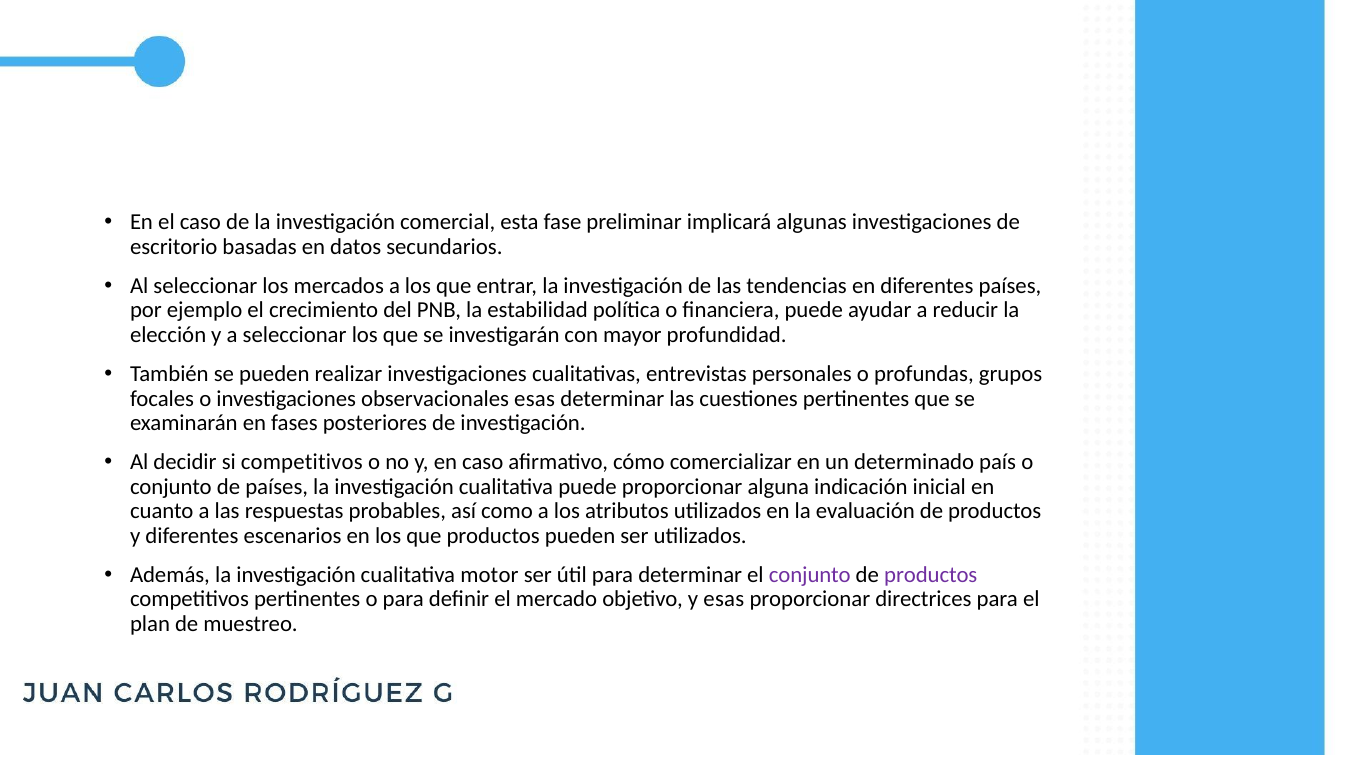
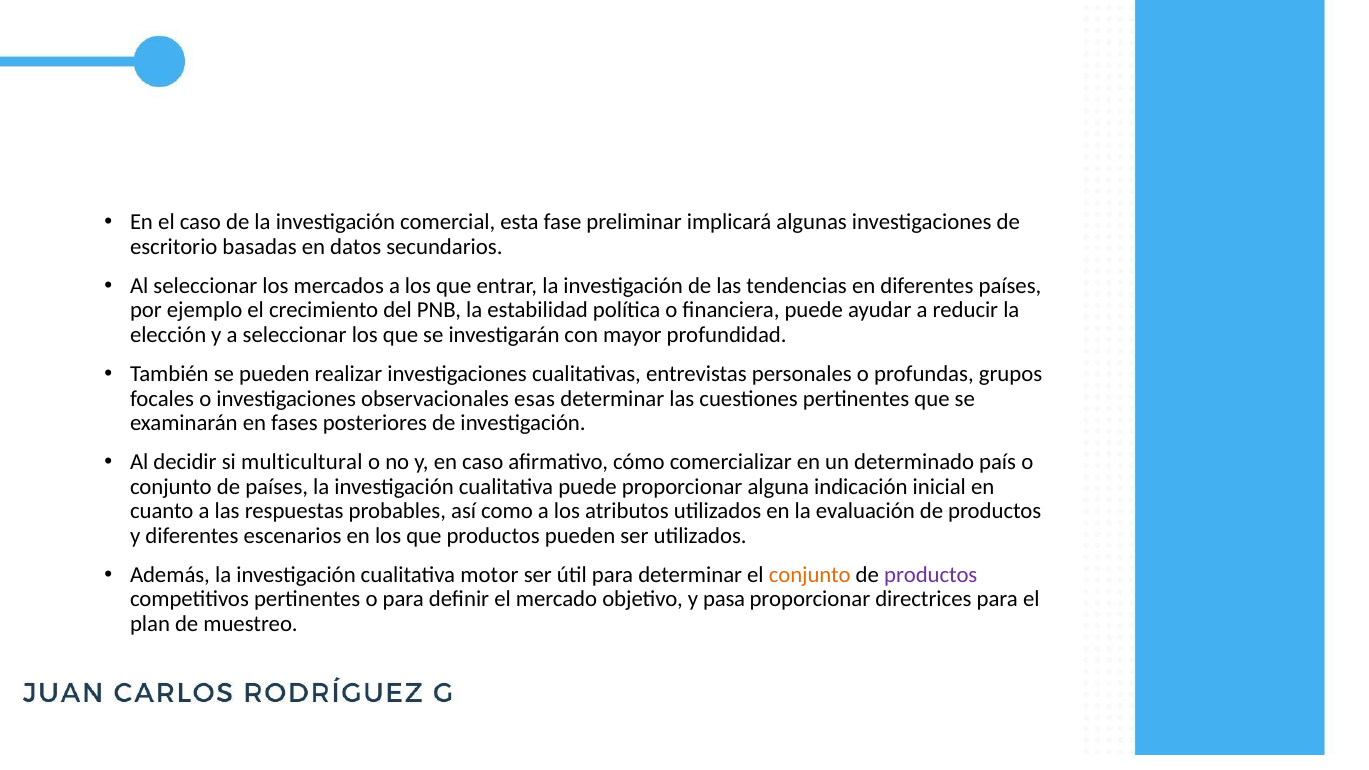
si competitivos: competitivos -> multicultural (302, 462)
conjunto colour: purple -> orange (810, 575)
y esas: esas -> pasa (724, 599)
